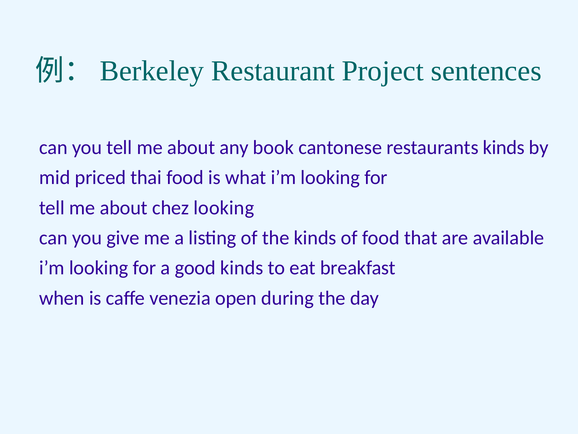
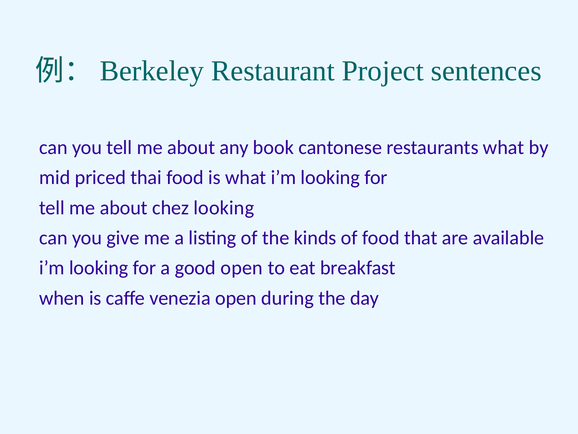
restaurants kinds: kinds -> what (504, 147)
good kinds: kinds -> open (242, 268)
